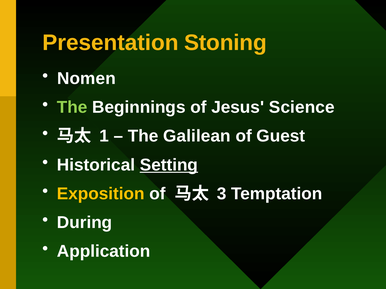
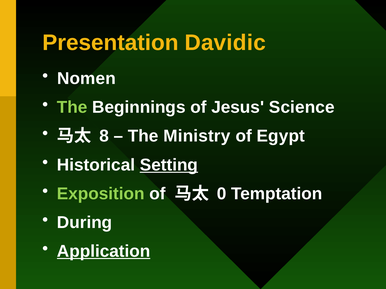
Stoning: Stoning -> Davidic (225, 43)
1: 1 -> 8 (104, 136)
Galilean: Galilean -> Ministry (197, 136)
Guest: Guest -> Egypt (281, 136)
Exposition colour: yellow -> light green (101, 194)
3: 3 -> 0 (222, 194)
Application underline: none -> present (104, 252)
